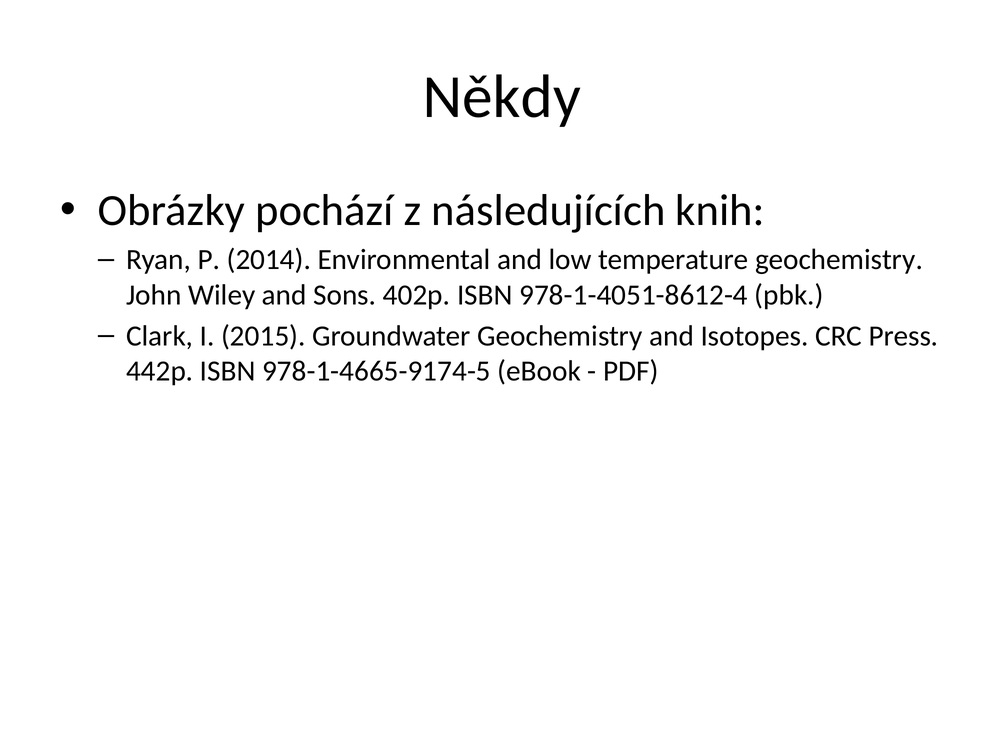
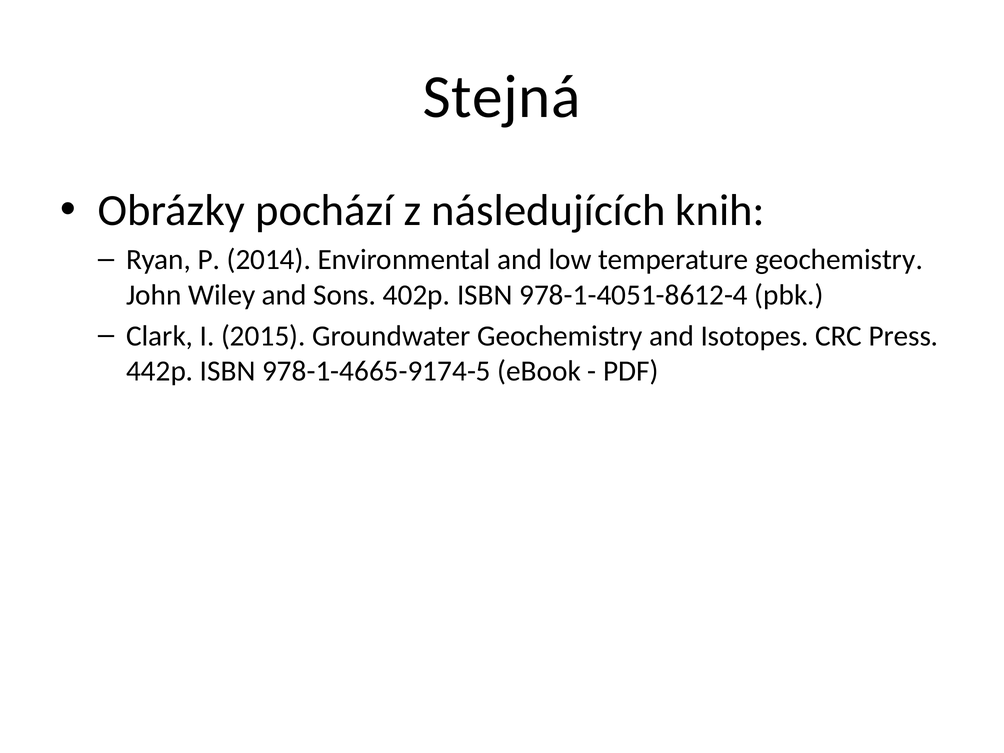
Někdy: Někdy -> Stejná (502, 97)
